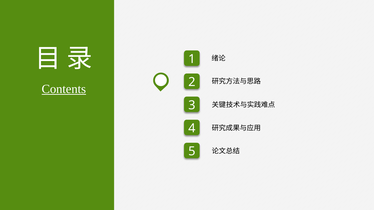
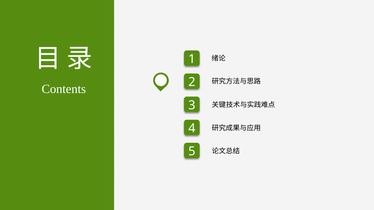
Contents underline: present -> none (64, 89)
